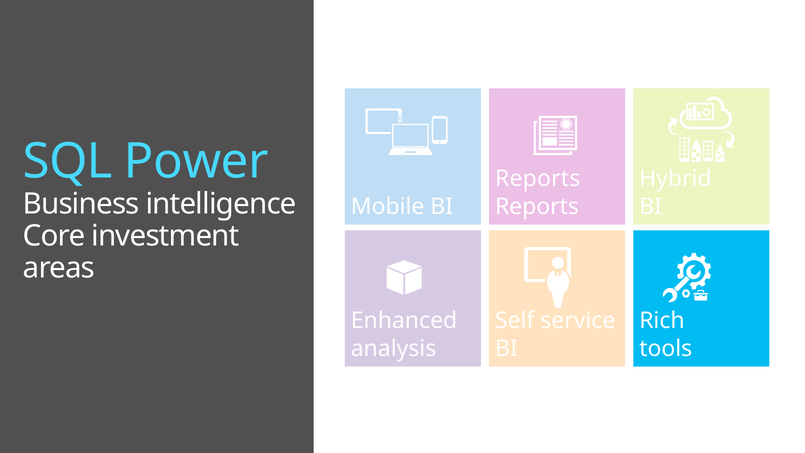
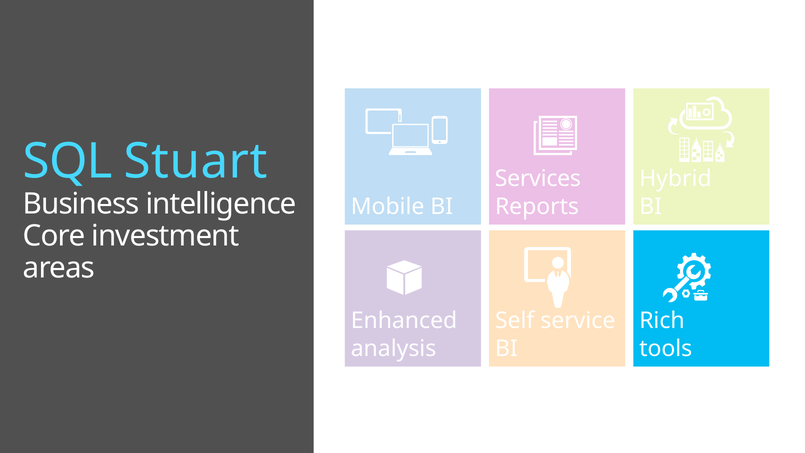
Power: Power -> Stuart (196, 161)
Reports: Reports -> Services (538, 179)
